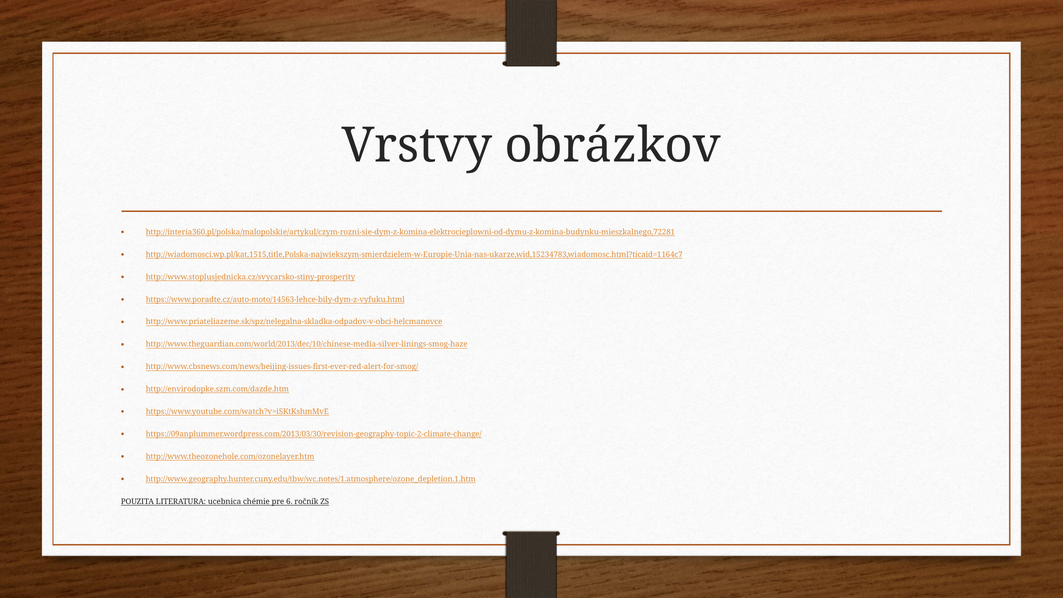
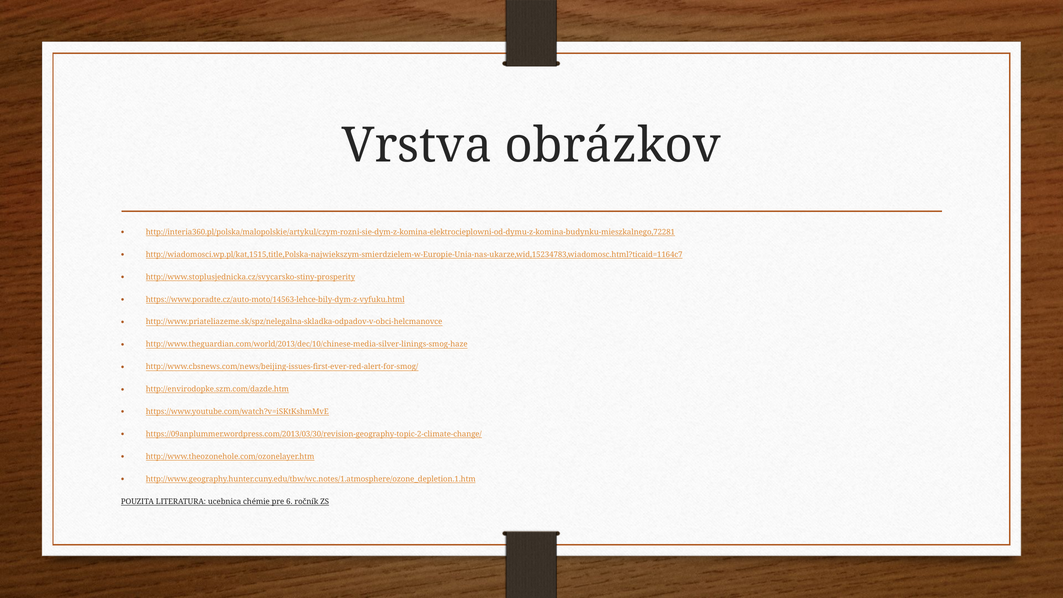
Vrstvy: Vrstvy -> Vrstva (417, 146)
